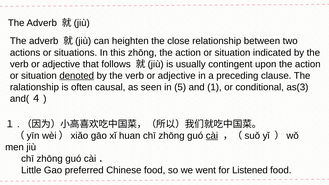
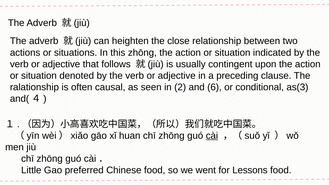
denoted underline: present -> none (77, 76)
5: 5 -> 2 (180, 87)
1: 1 -> 6 (214, 87)
Listened: Listened -> Lessons (250, 170)
